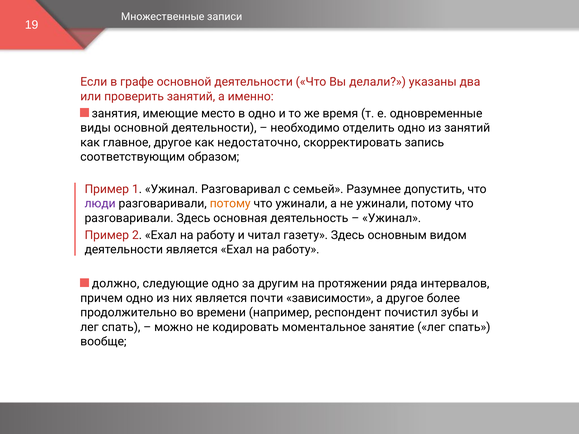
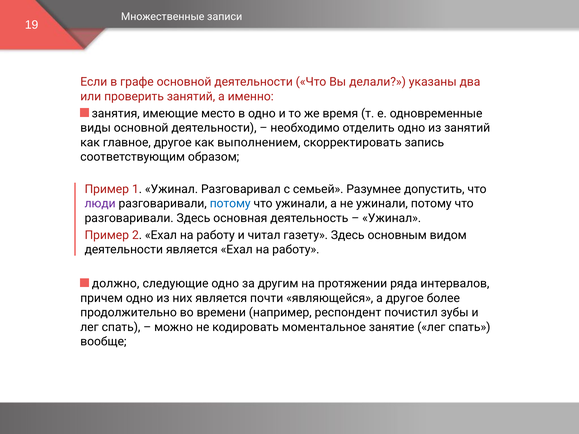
недостаточно: недостаточно -> выполнением (259, 143)
потому colour: orange -> blue (230, 204)
зависимости: зависимости -> являющейся (330, 298)
